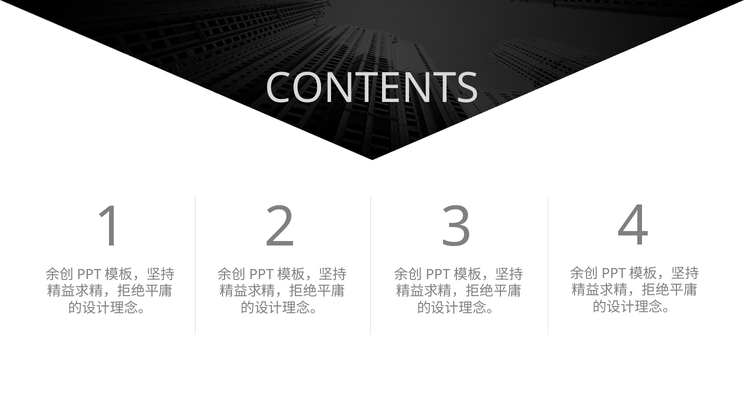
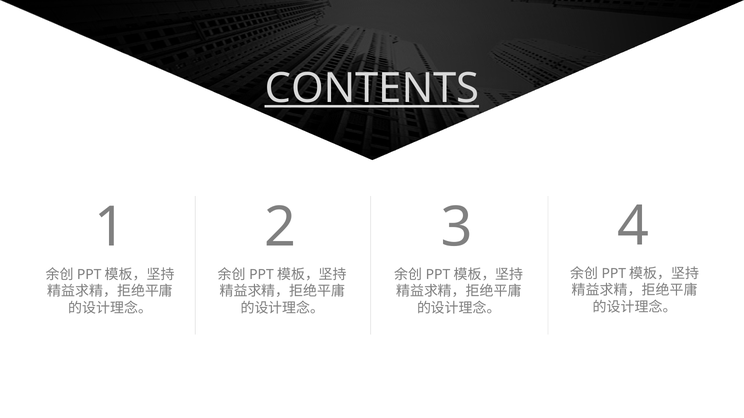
CONTENTS underline: none -> present (372, 88)
